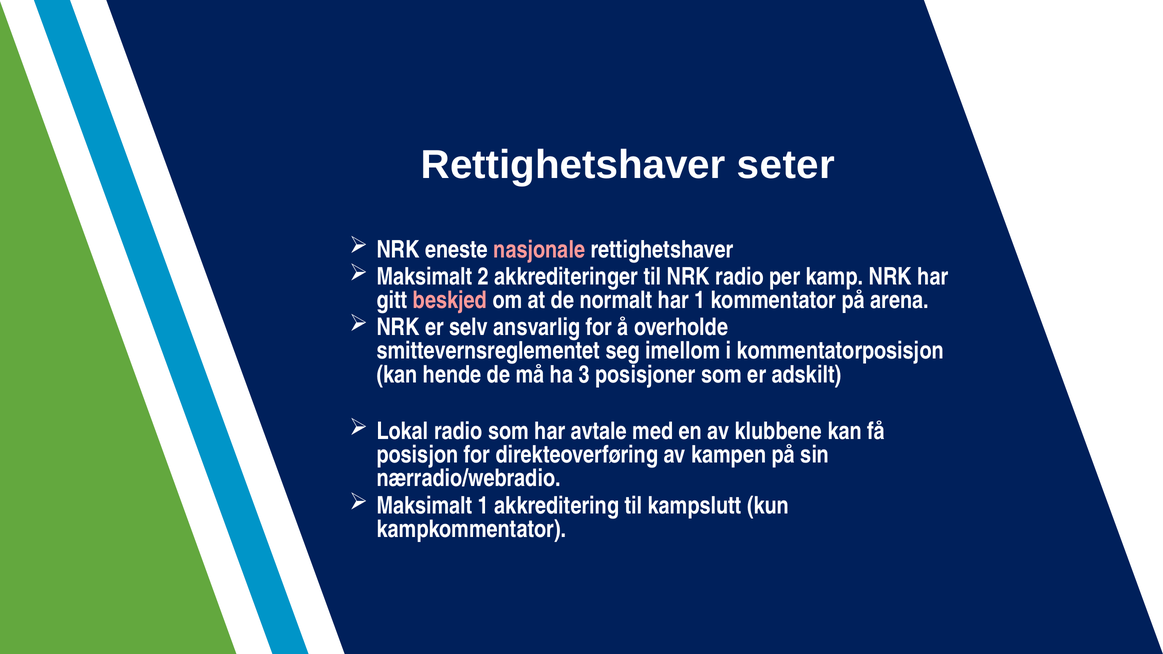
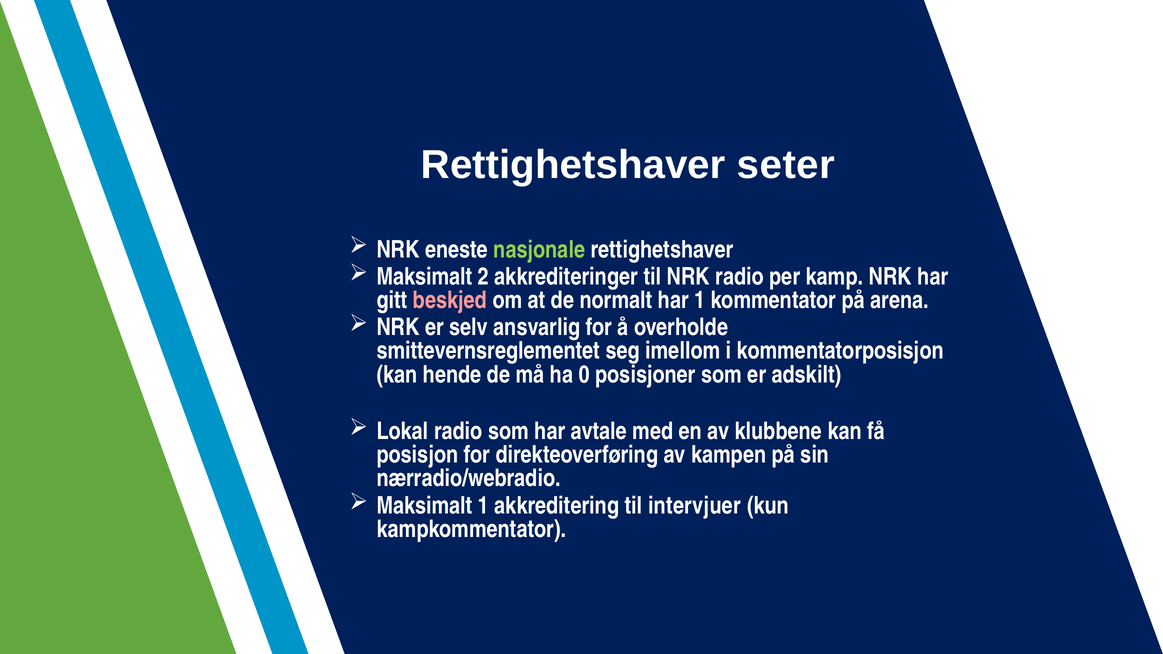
nasjonale colour: pink -> light green (539, 250)
3: 3 -> 0 (584, 375)
kampslutt: kampslutt -> intervjuer (695, 506)
